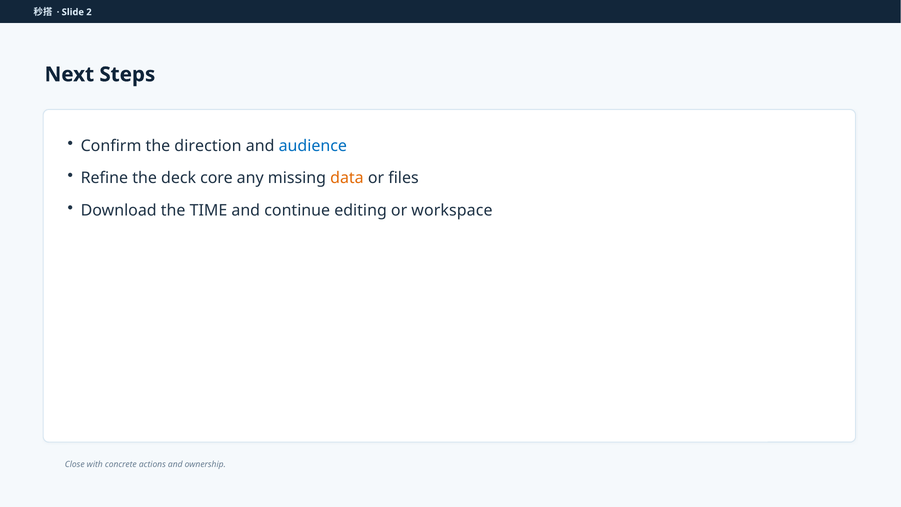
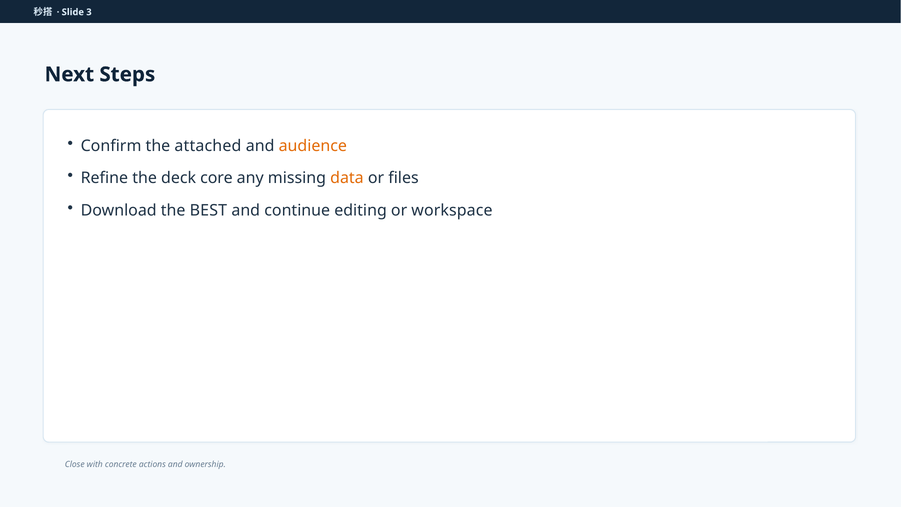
2: 2 -> 3 (89, 12)
direction: direction -> attached (208, 146)
audience colour: blue -> orange (313, 146)
TIME: TIME -> BEST (208, 210)
